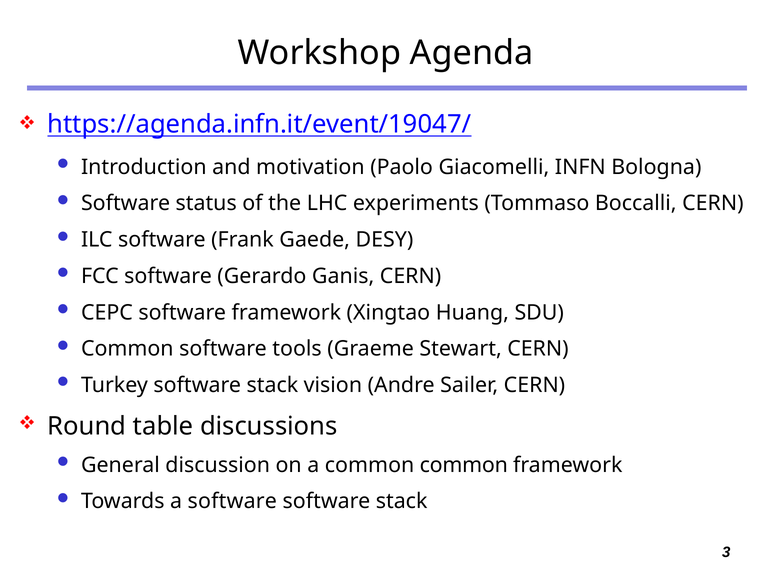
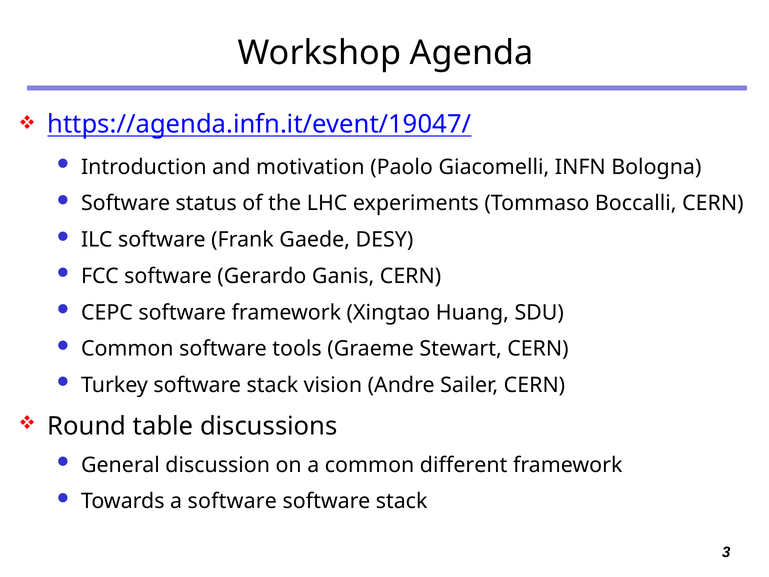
common common: common -> different (464, 465)
